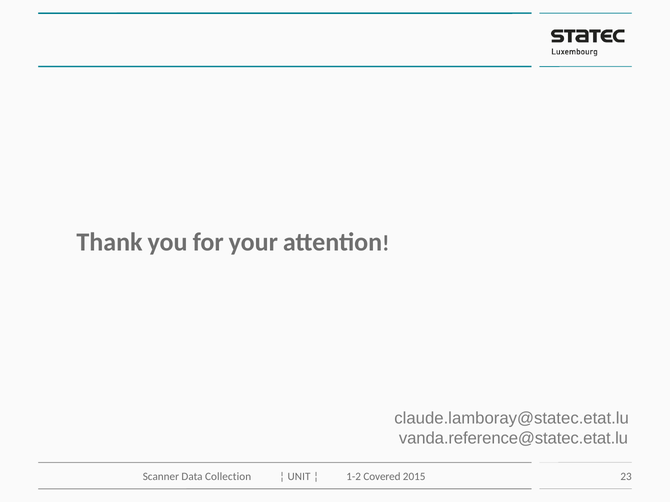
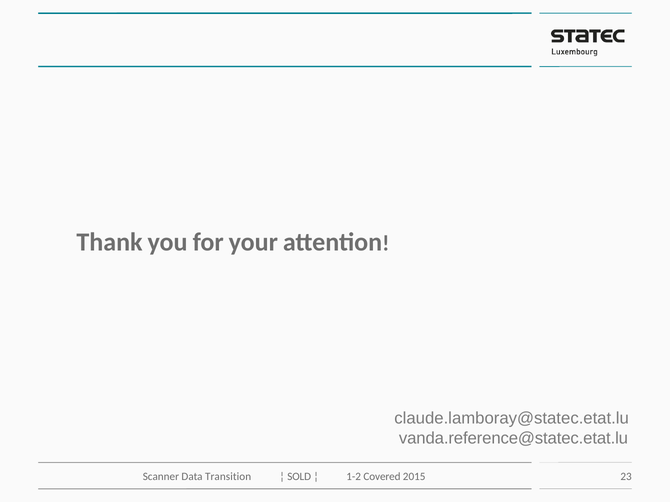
Collection: Collection -> Transition (228, 477)
UNIT: UNIT -> SOLD (299, 477)
